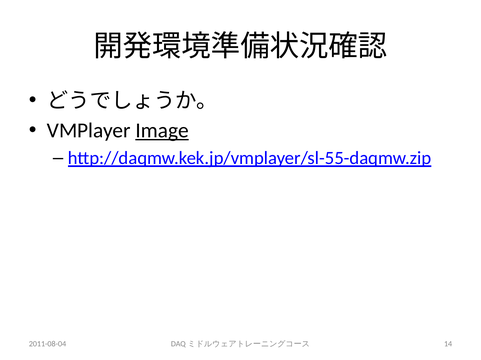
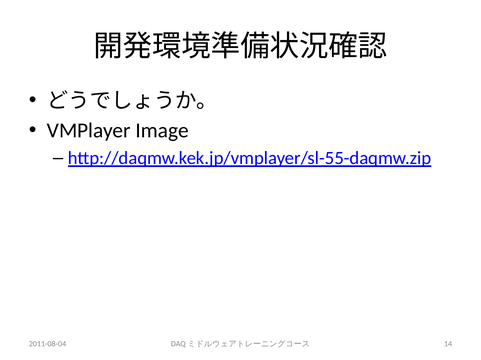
Image underline: present -> none (162, 131)
